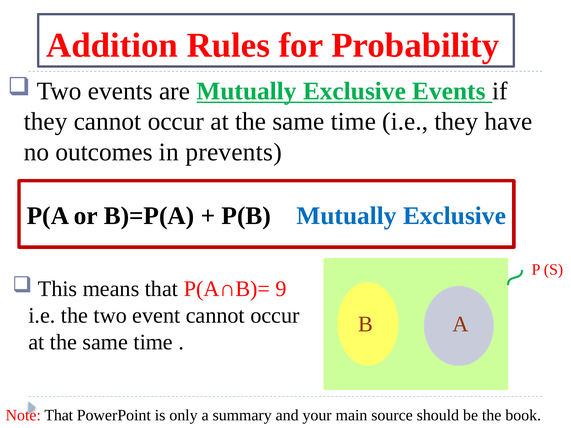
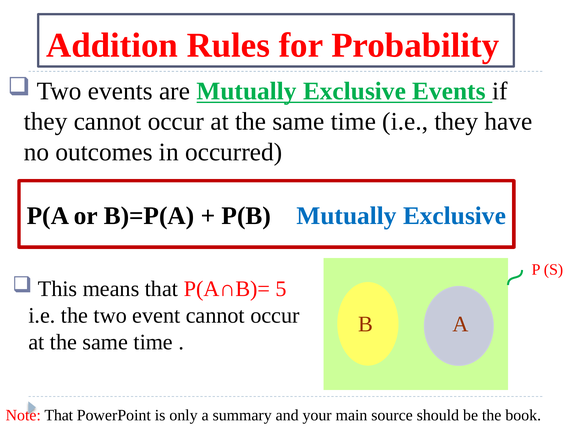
prevents: prevents -> occurred (234, 152)
9: 9 -> 5 (281, 289)
